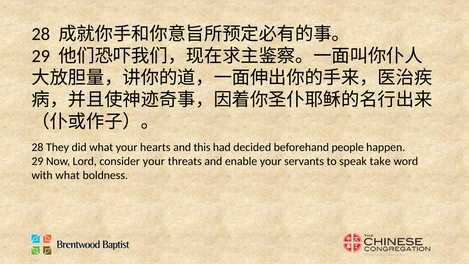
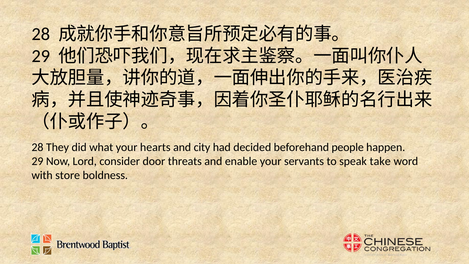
this: this -> city (202, 147)
consider your: your -> door (154, 161)
with what: what -> store (68, 175)
